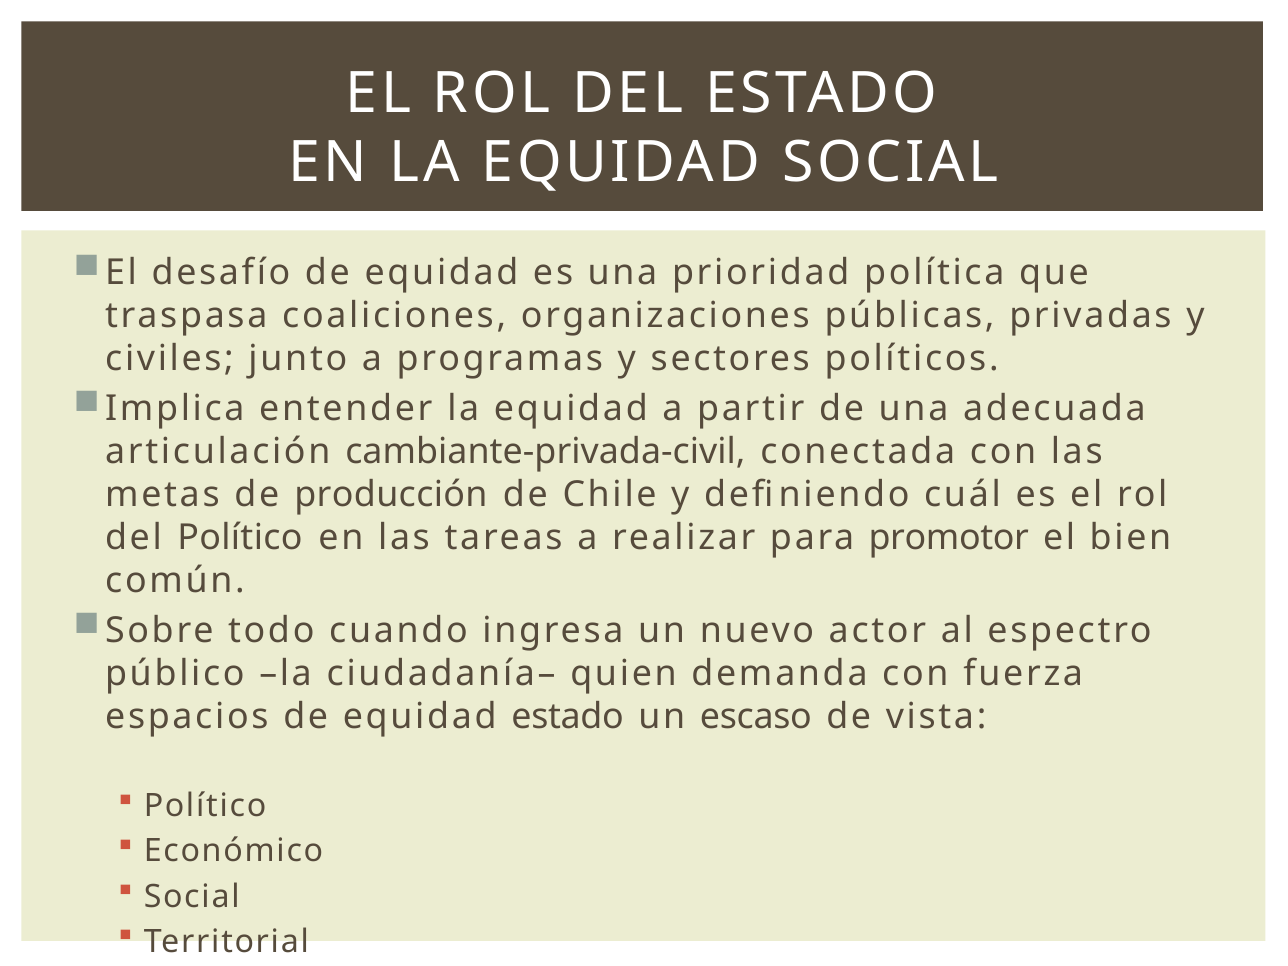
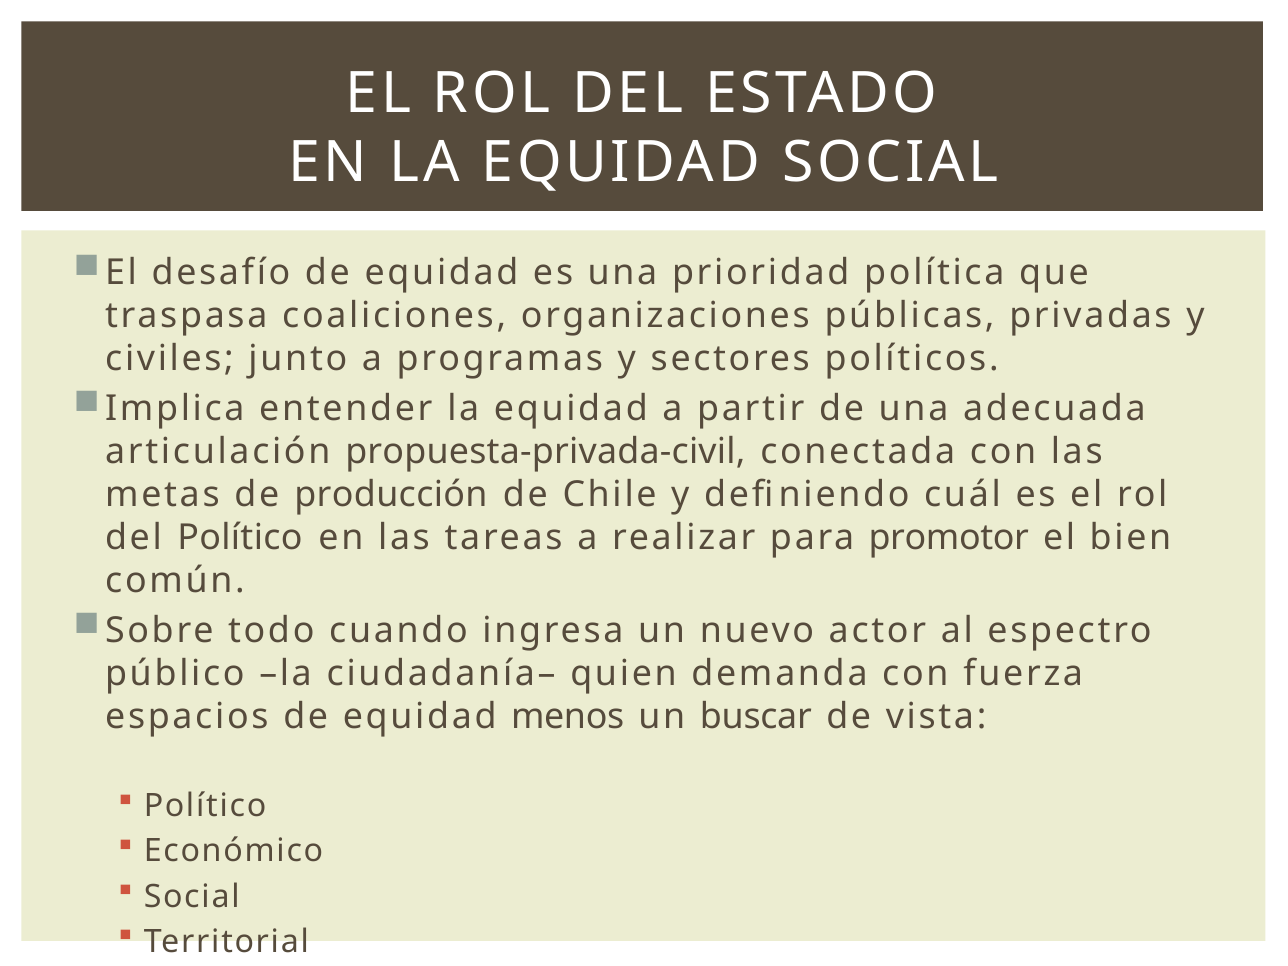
cambiante-privada-civil: cambiante-privada-civil -> propuesta-privada-civil (545, 452)
equidad estado: estado -> menos (568, 716)
escaso: escaso -> buscar (756, 716)
